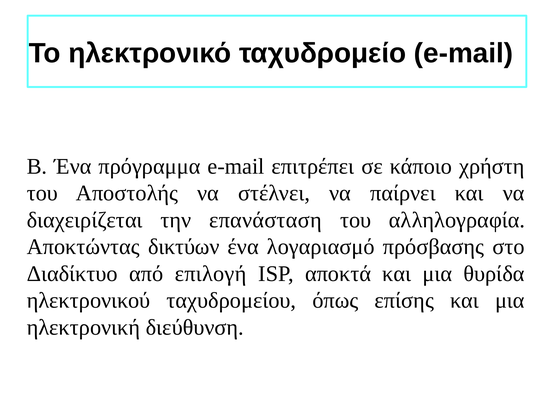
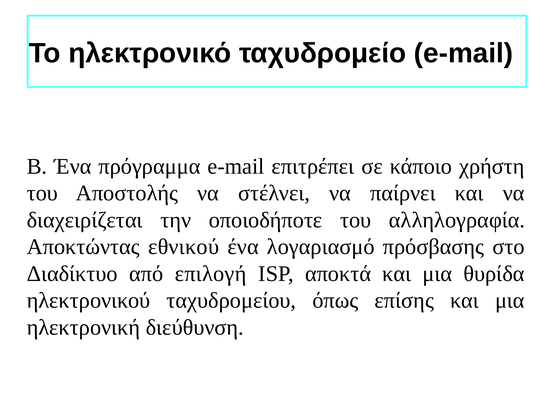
επανάσταση: επανάσταση -> οποιοδήποτε (266, 220)
δικτύων: δικτύων -> εθνικού (184, 247)
